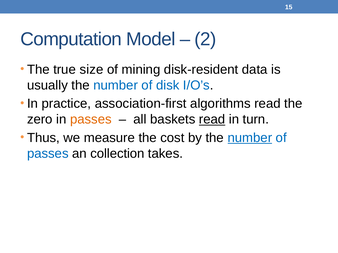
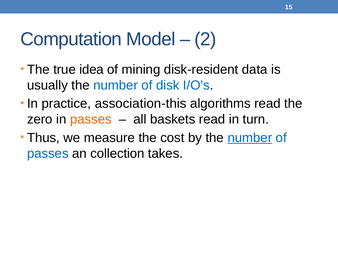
size: size -> idea (92, 70)
association-first: association-first -> association-this (141, 104)
read underline: present -> none (212, 120)
